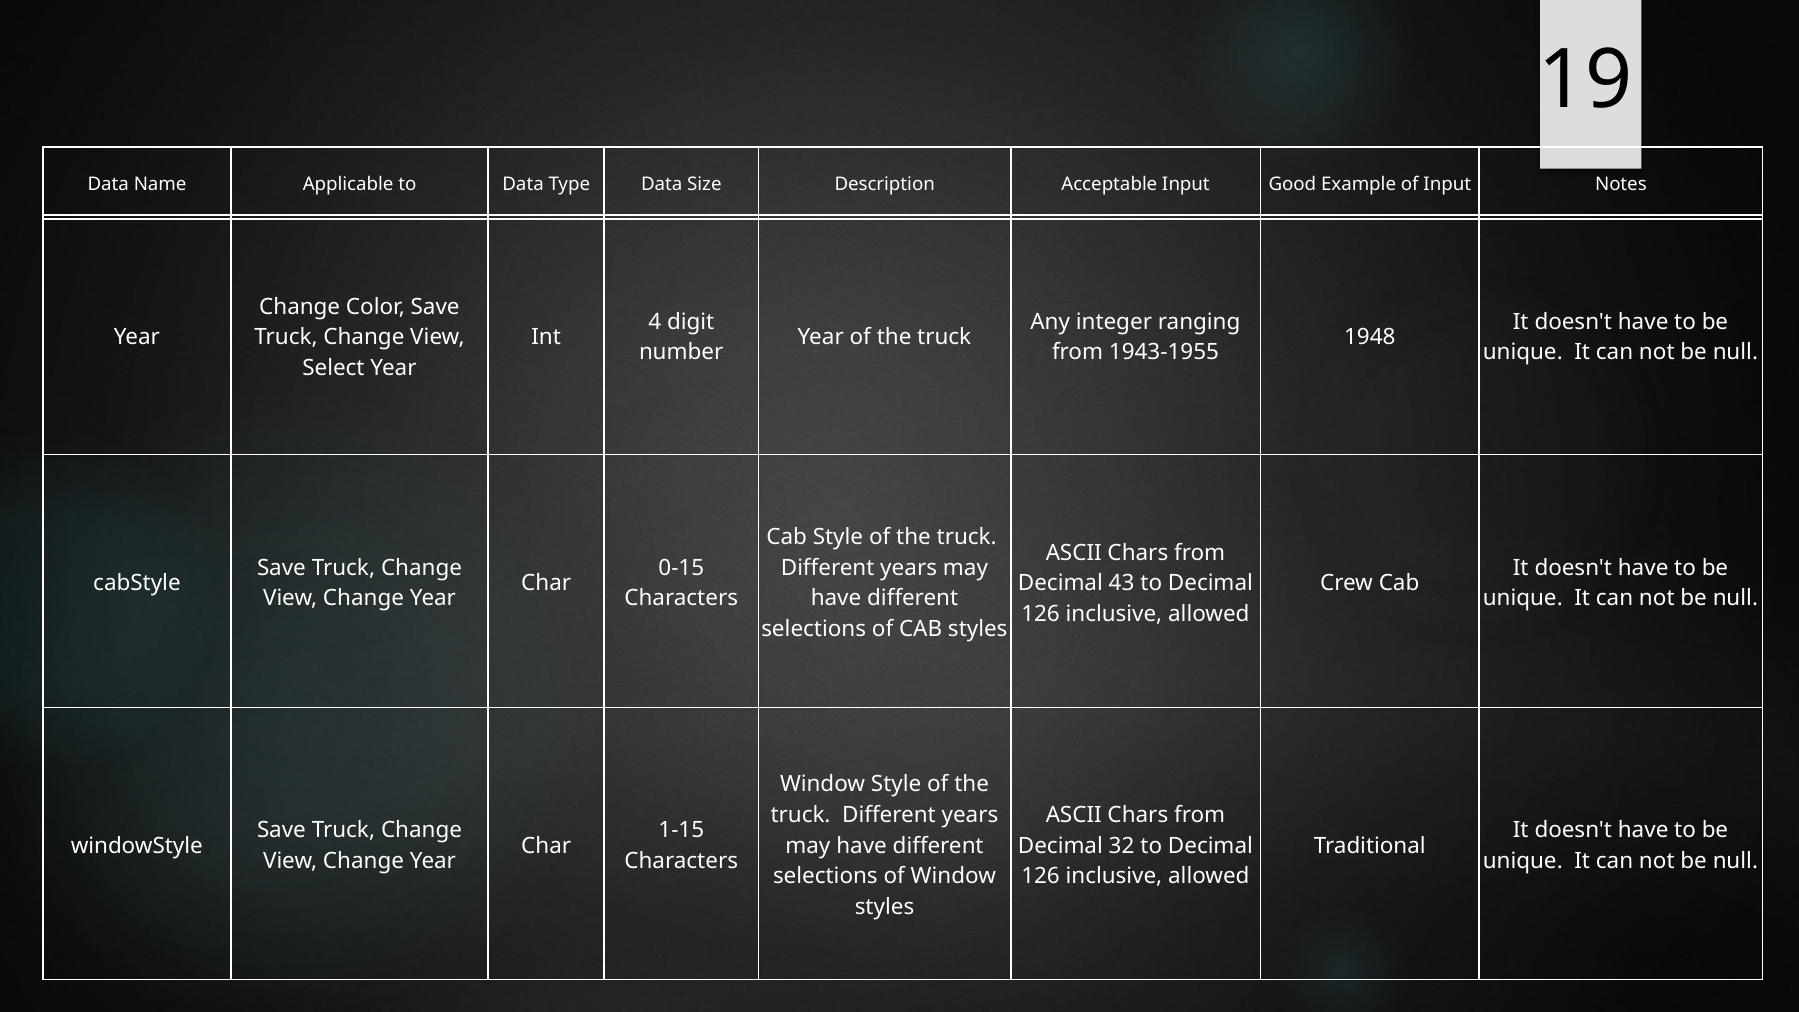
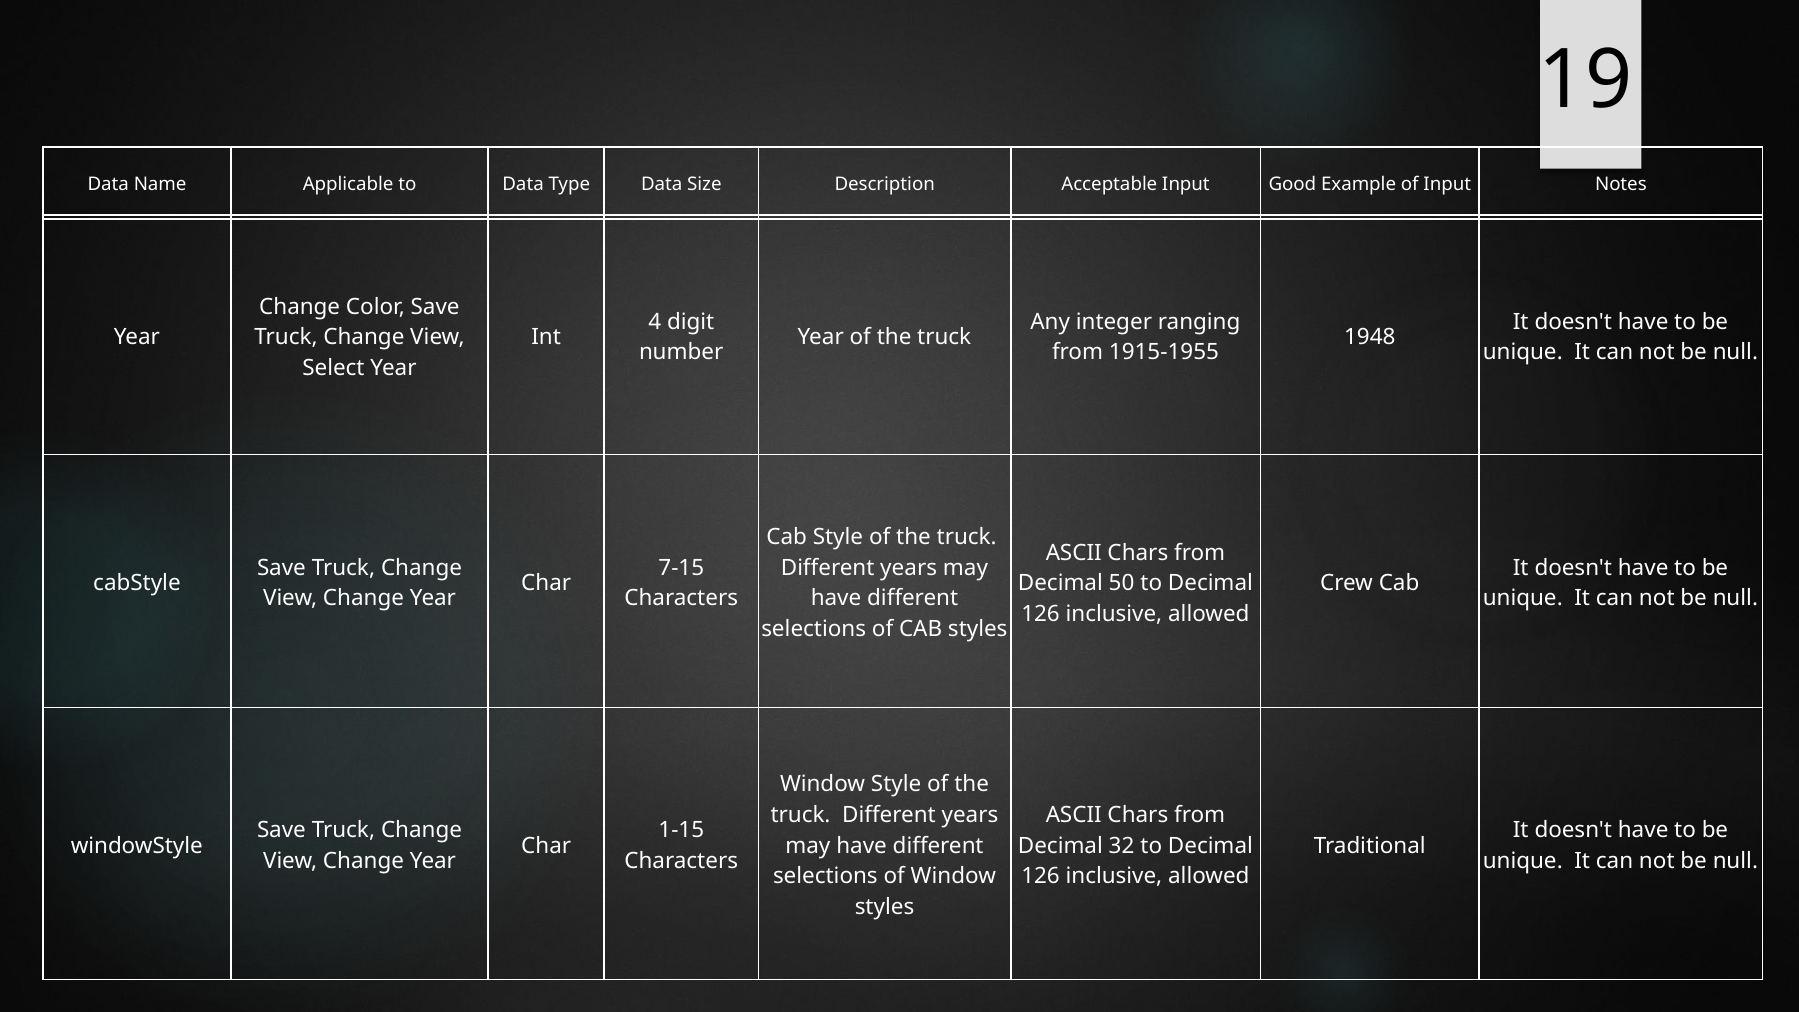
1943-1955: 1943-1955 -> 1915-1955 (1164, 352)
0-15: 0-15 -> 7-15 (681, 568)
43: 43 -> 50 (1122, 583)
